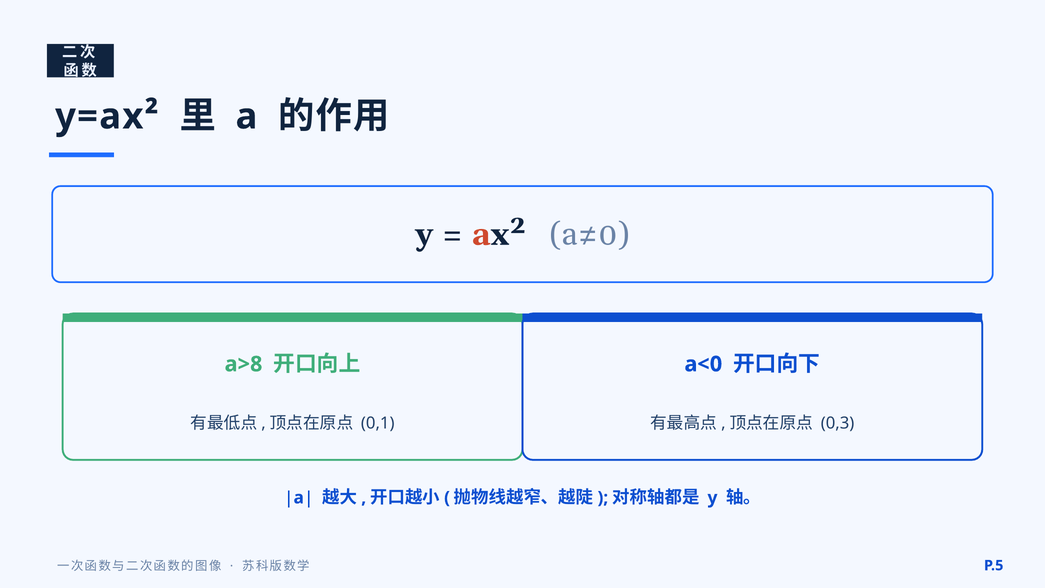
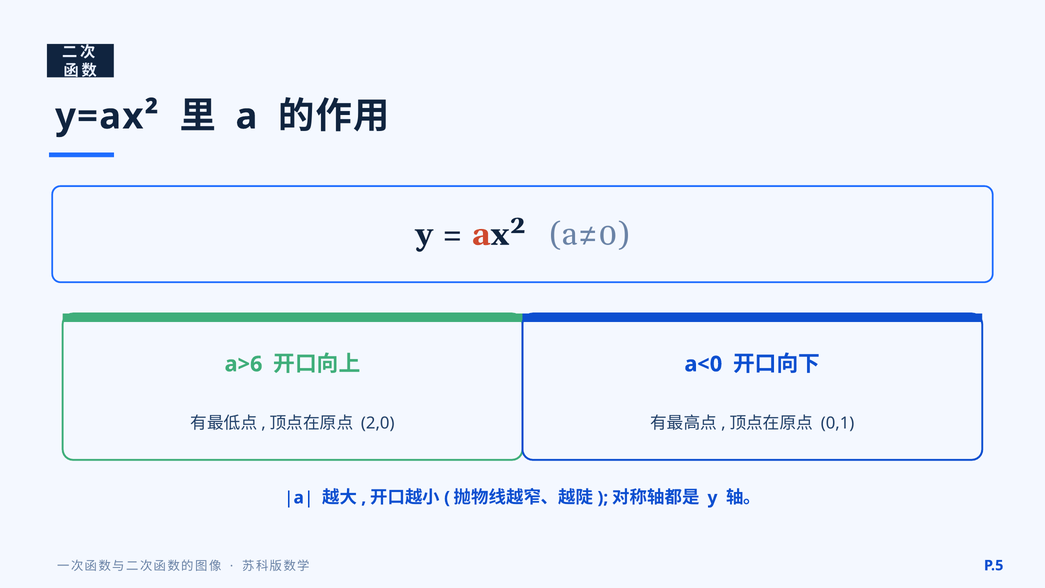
a>8: a>8 -> a>6 (244, 364)
0,1: 0,1 -> 2,0 (378, 423)
0,3: 0,3 -> 0,1 (838, 423)
